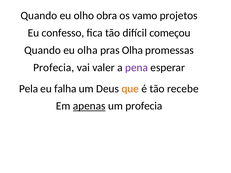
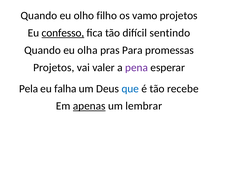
obra: obra -> filho (107, 16)
confesso underline: none -> present (63, 33)
começou: começou -> sentindo (170, 33)
pras Olha: Olha -> Para (132, 50)
Profecia: Profecia -> Projetos (54, 68)
que colour: orange -> blue (130, 89)
um profecia: profecia -> lembrar (144, 106)
